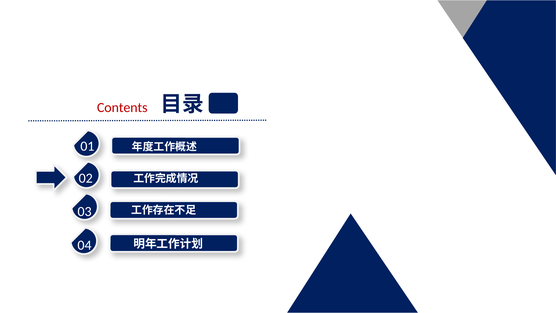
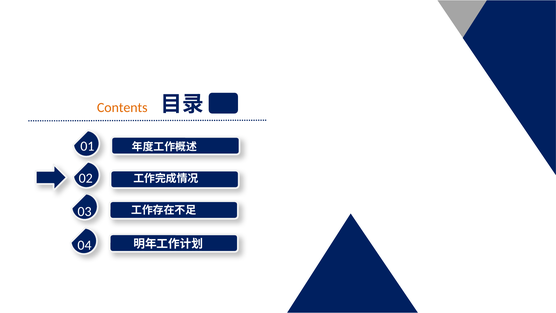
Contents colour: red -> orange (122, 107)
